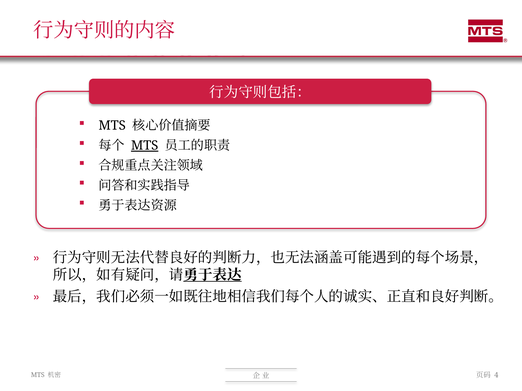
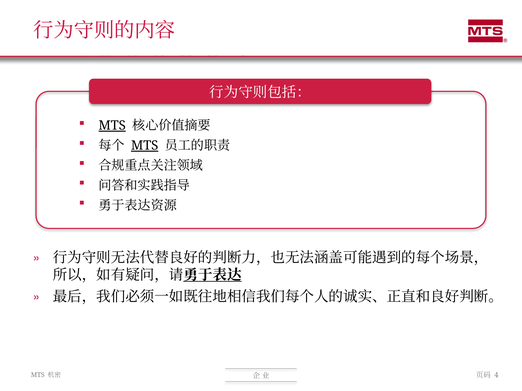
MTS underline: none -> present (112, 126)
